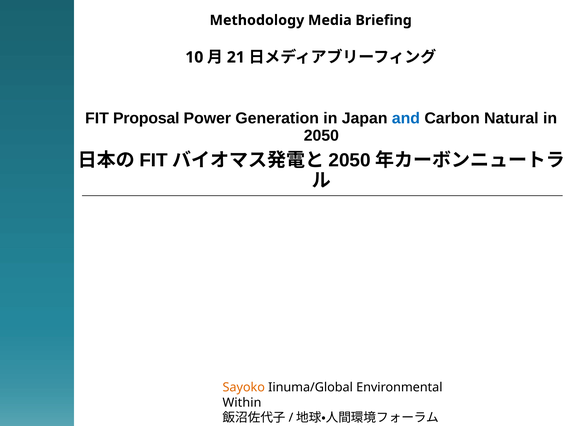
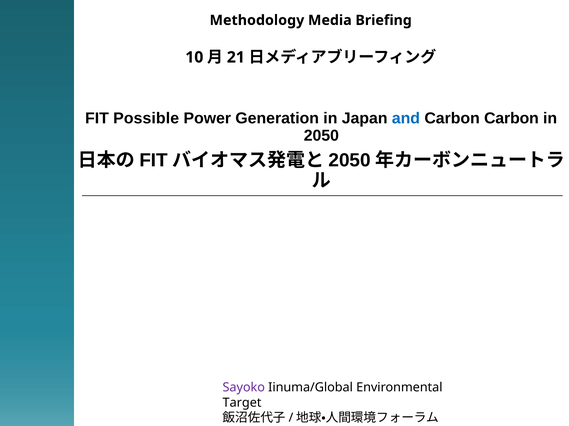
Proposal: Proposal -> Possible (146, 119)
Carbon Natural: Natural -> Carbon (511, 119)
Sayoko colour: orange -> purple (244, 388)
Within: Within -> Target (242, 403)
